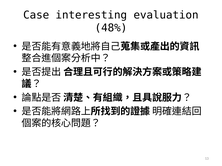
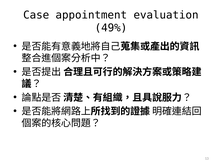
interesting: interesting -> appointment (91, 15)
48%: 48% -> 49% (111, 28)
